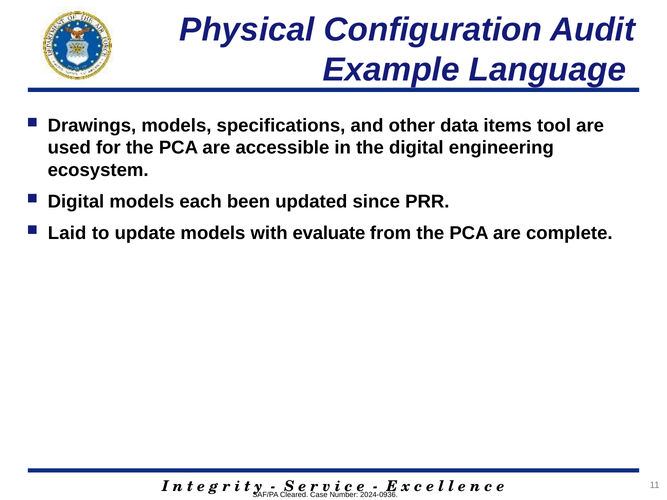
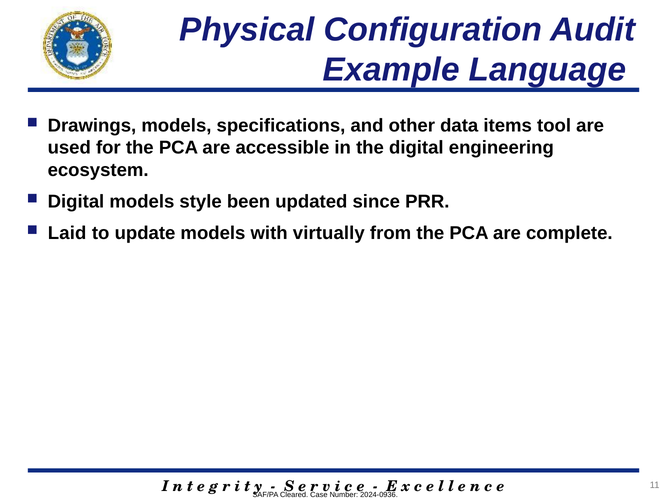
each: each -> style (201, 202)
evaluate: evaluate -> virtually (329, 233)
